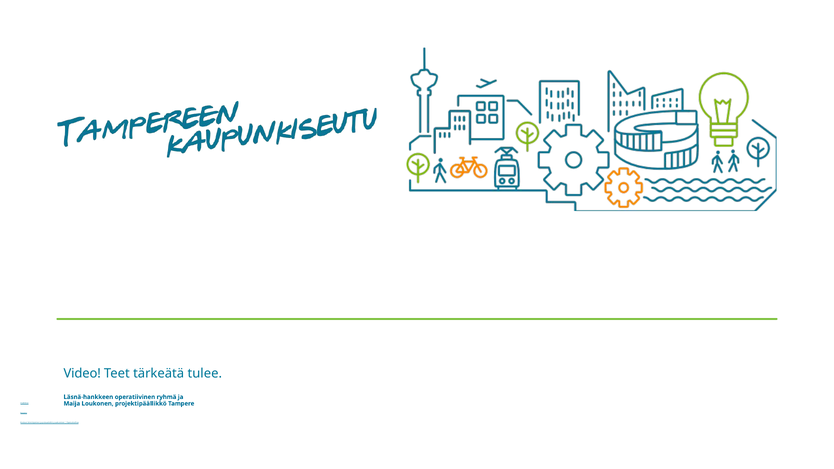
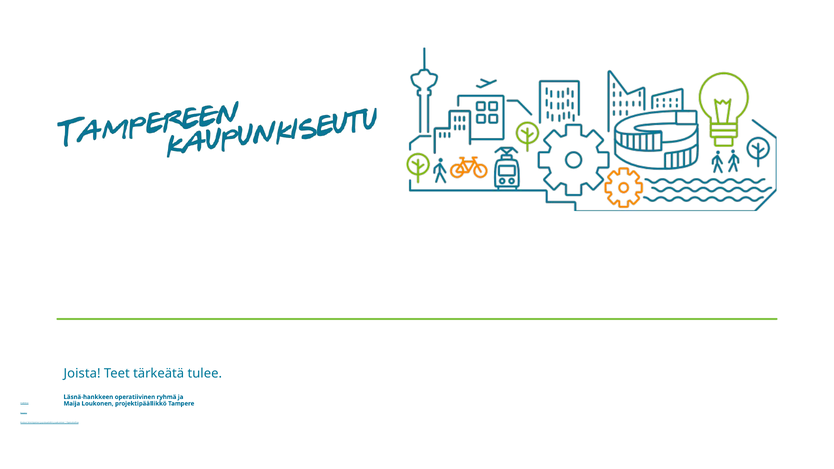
Video: Video -> Joista (82, 374)
